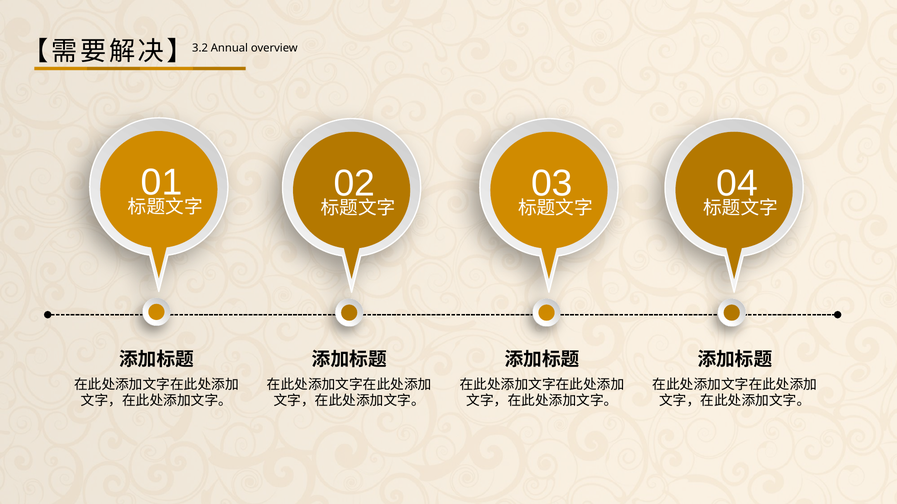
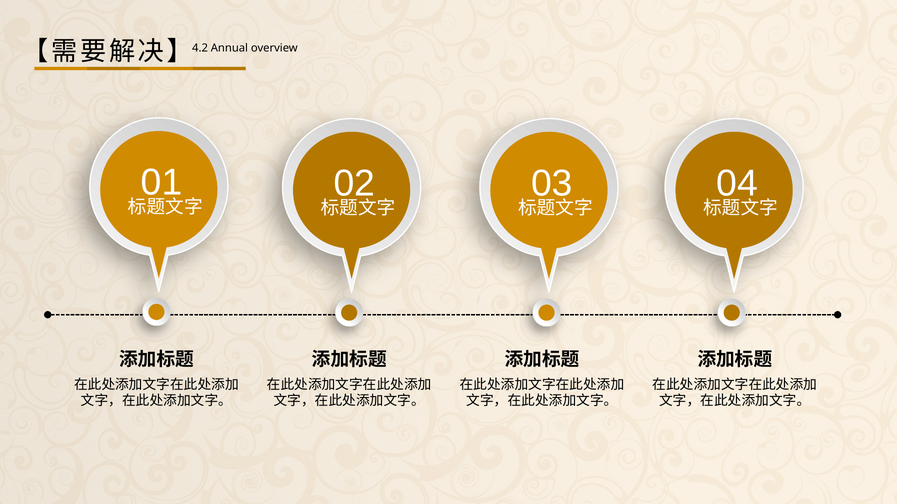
3.2: 3.2 -> 4.2 (200, 48)
